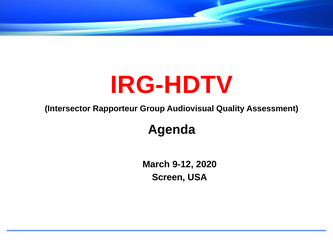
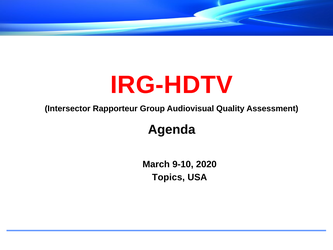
9-12: 9-12 -> 9-10 (183, 164)
Screen: Screen -> Topics (168, 177)
